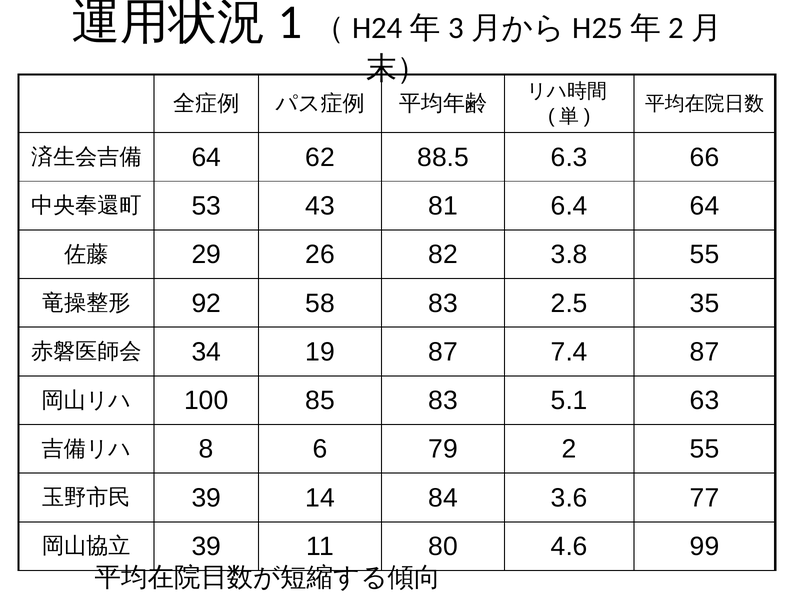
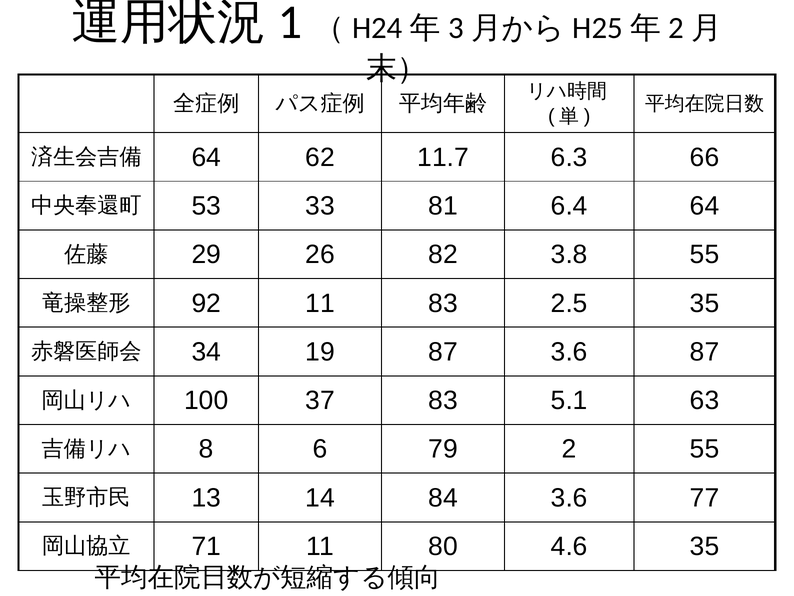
88.5: 88.5 -> 11.7 (443, 157)
43: 43 -> 33 (320, 206)
92 58: 58 -> 11 (320, 303)
87 7.4: 7.4 -> 3.6 (569, 352)
85: 85 -> 37 (320, 400)
39: 39 -> 13 (206, 497)
39: 39 -> 71 (206, 546)
4.6 99: 99 -> 35 (705, 546)
